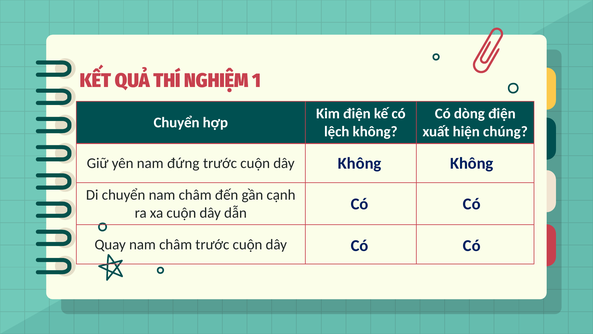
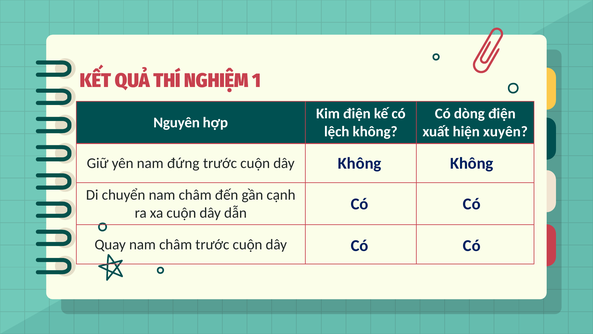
Chuyển: Chuyển -> Nguyên (177, 122)
chúng: chúng -> xuyên (505, 131)
